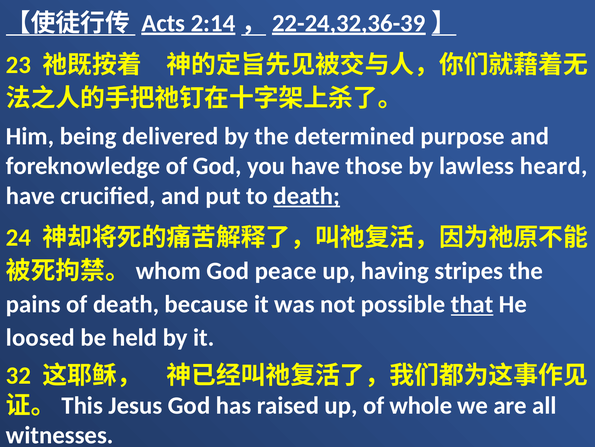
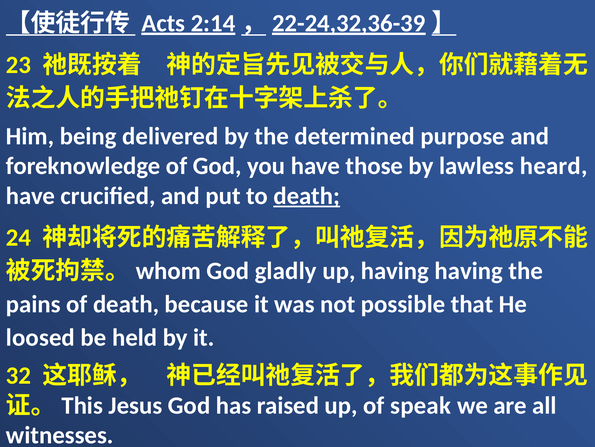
peace: peace -> gladly (286, 270)
having stripes: stripes -> having (469, 270)
that underline: present -> none (472, 304)
whole: whole -> speak (421, 405)
